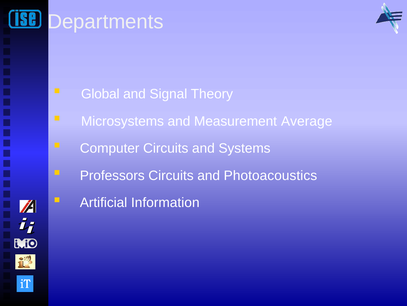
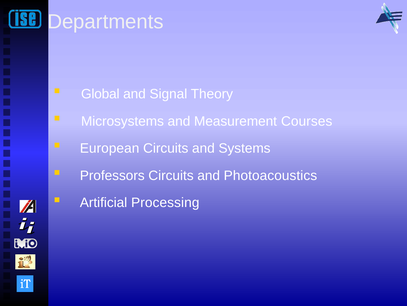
Average: Average -> Courses (307, 121)
Computer: Computer -> European (110, 148)
Information: Information -> Processing (165, 202)
